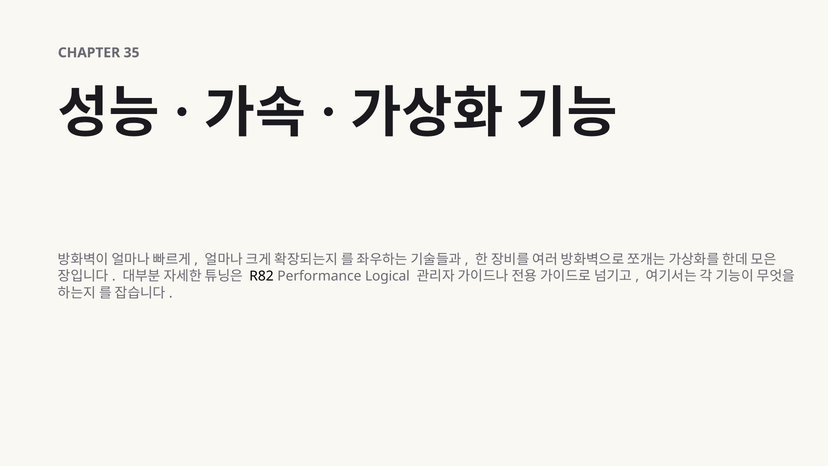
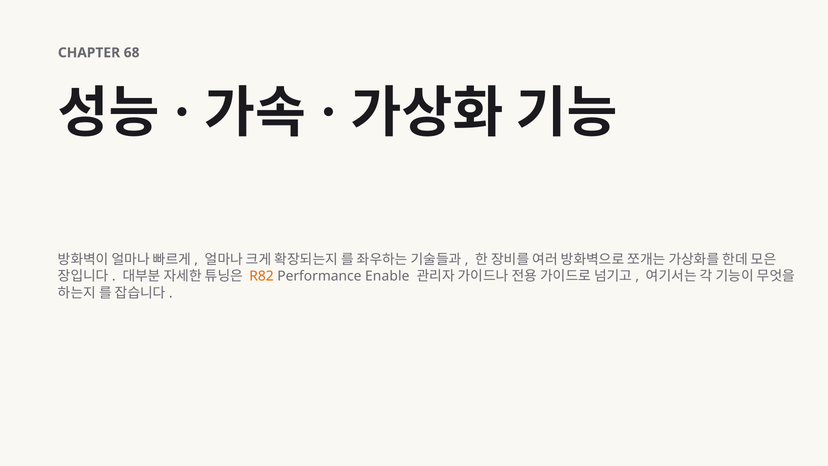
35: 35 -> 68 (132, 53)
R82 colour: black -> orange (262, 276)
Logical: Logical -> Enable (387, 276)
